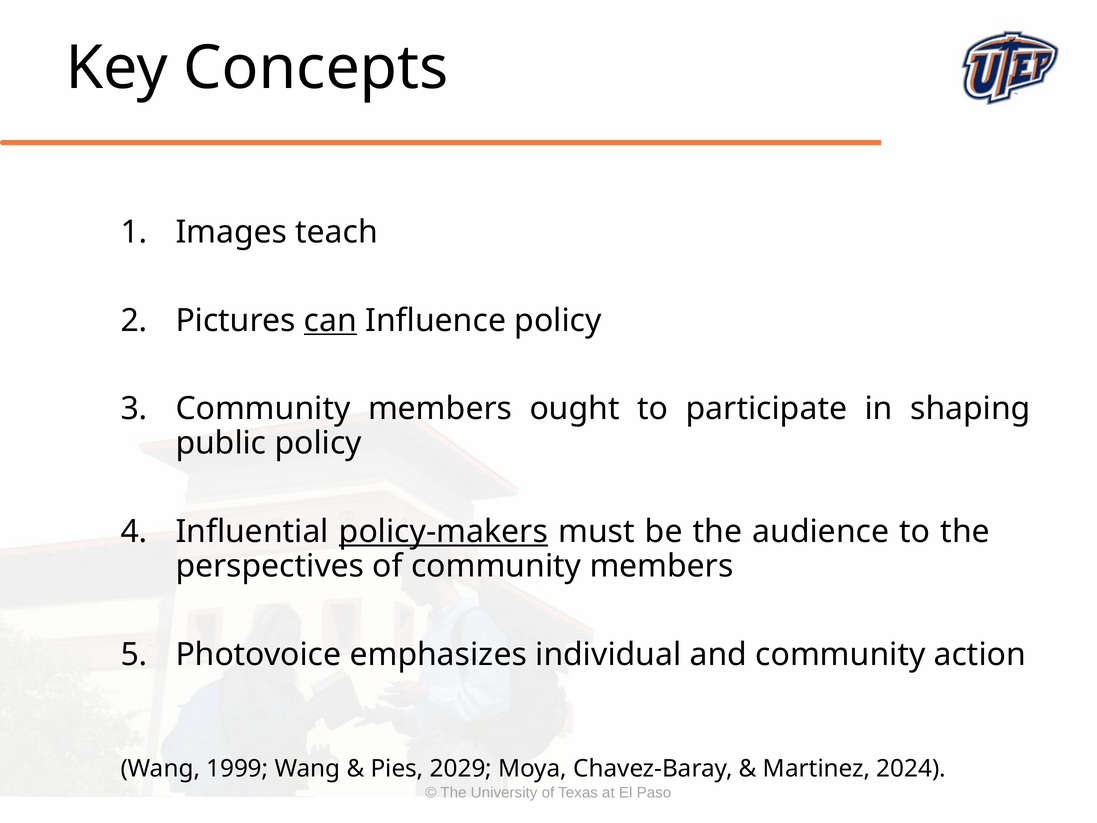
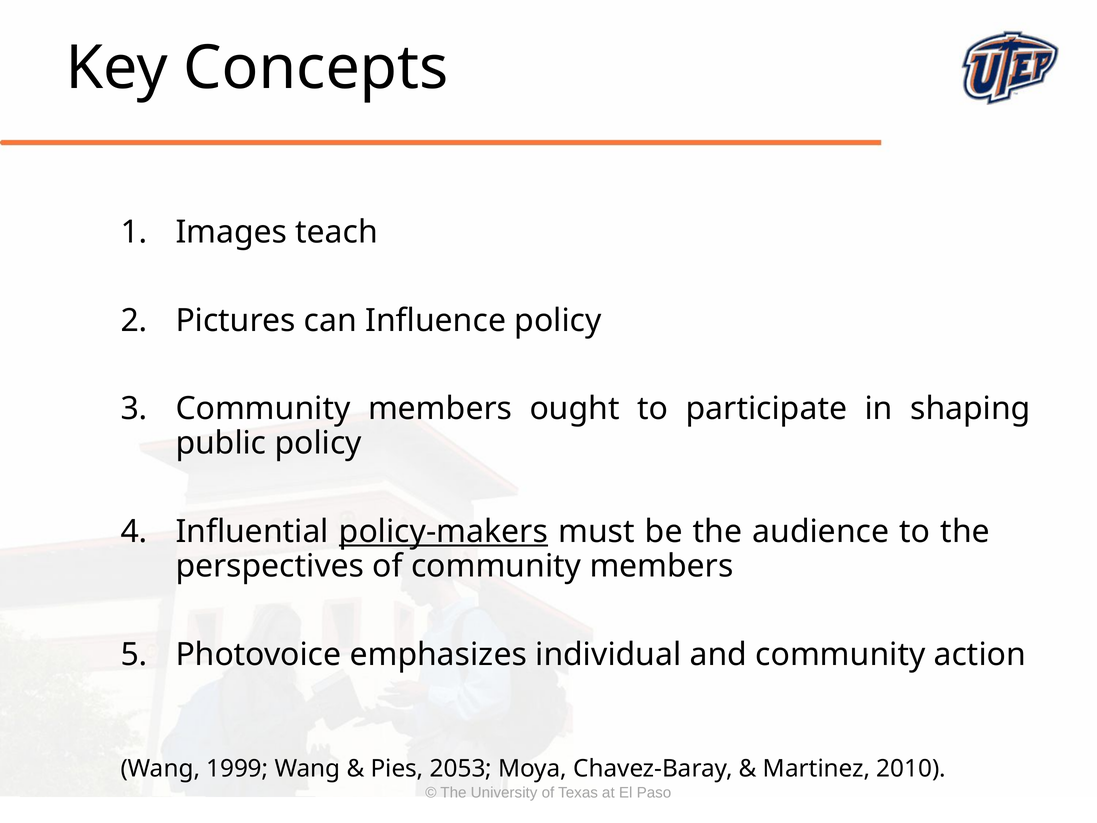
can underline: present -> none (331, 320)
2029: 2029 -> 2053 (461, 769)
2024: 2024 -> 2010 (911, 769)
